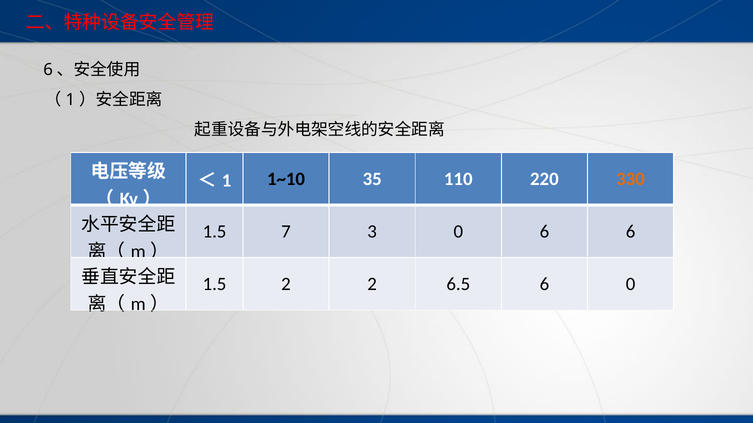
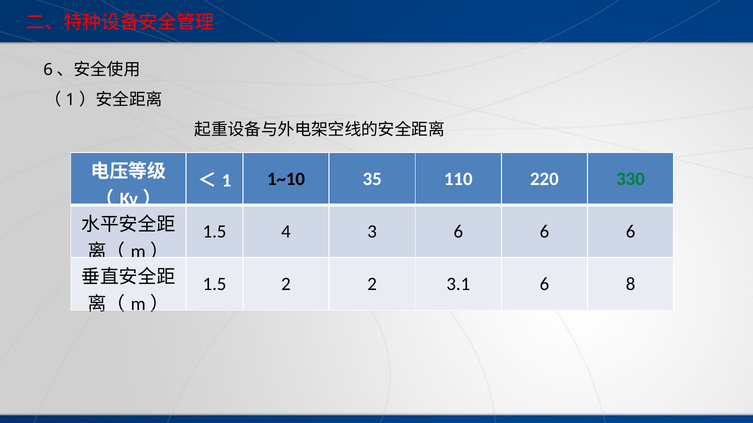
330 colour: orange -> green (631, 179)
7: 7 -> 4 (286, 232)
3 0: 0 -> 6 (458, 232)
6.5: 6.5 -> 3.1 (458, 285)
6 0: 0 -> 8 (631, 285)
